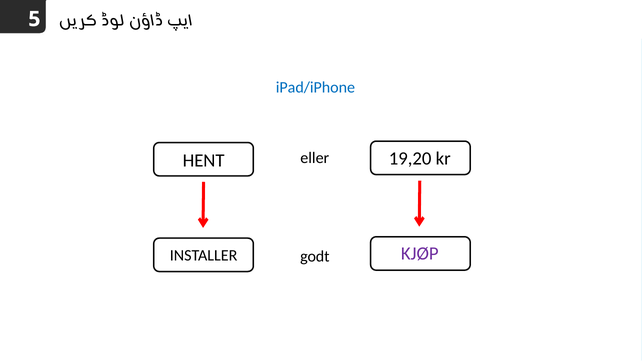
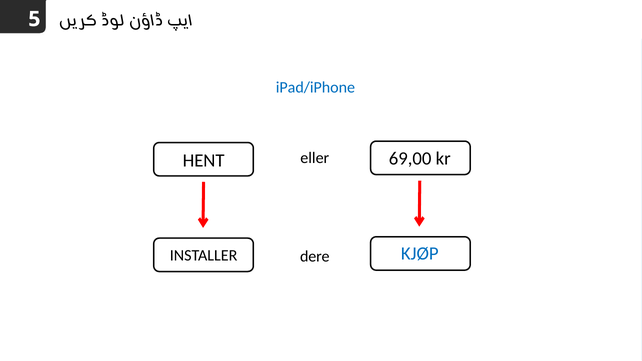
19,20: 19,20 -> 69,00 (410, 158)
KJØP colour: purple -> blue (420, 254)
godt: godt -> dere (315, 257)
